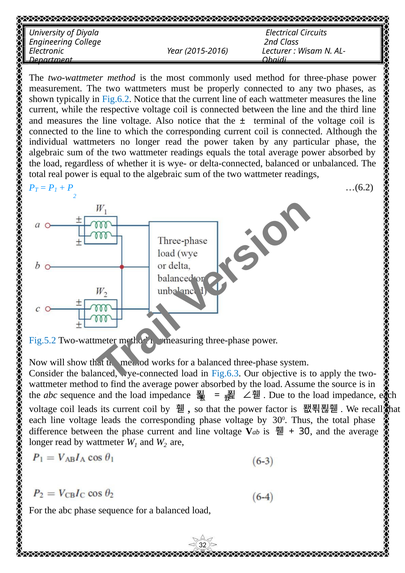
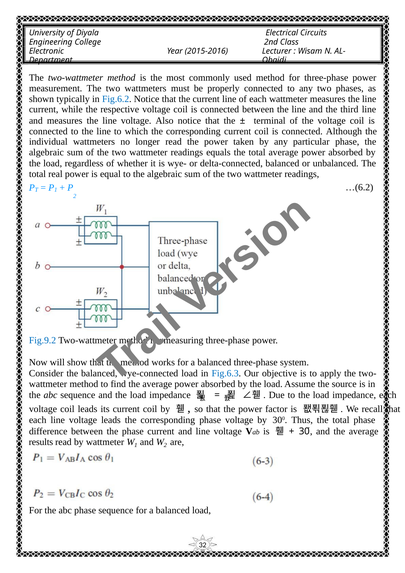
Fig.5.2: Fig.5.2 -> Fig.9.2 (42, 340)
longer: longer -> results (41, 442)
